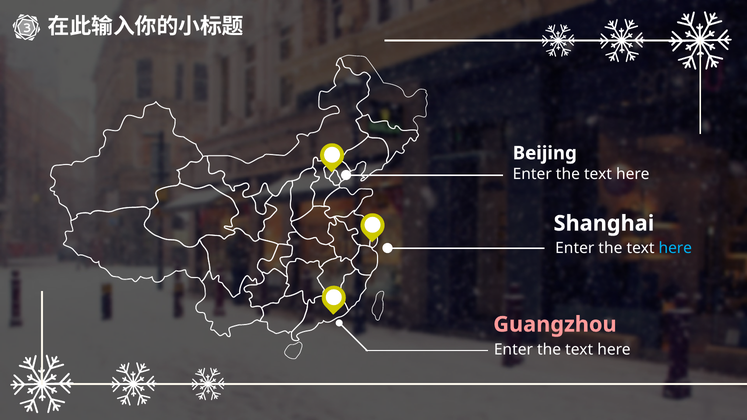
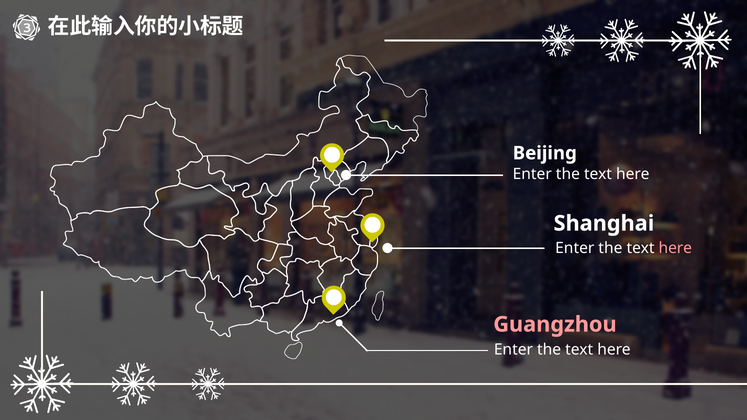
here colour: light blue -> pink (675, 248)
